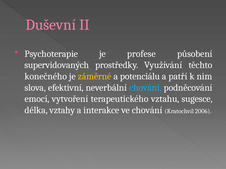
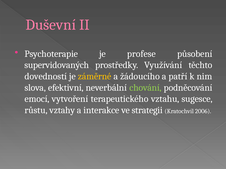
konečného: konečného -> dovedností (46, 77)
potenciálu: potenciálu -> žádoucího (140, 77)
chování colour: light blue -> light green (145, 88)
délka: délka -> růstu (36, 110)
ve chování: chování -> strategii (147, 110)
